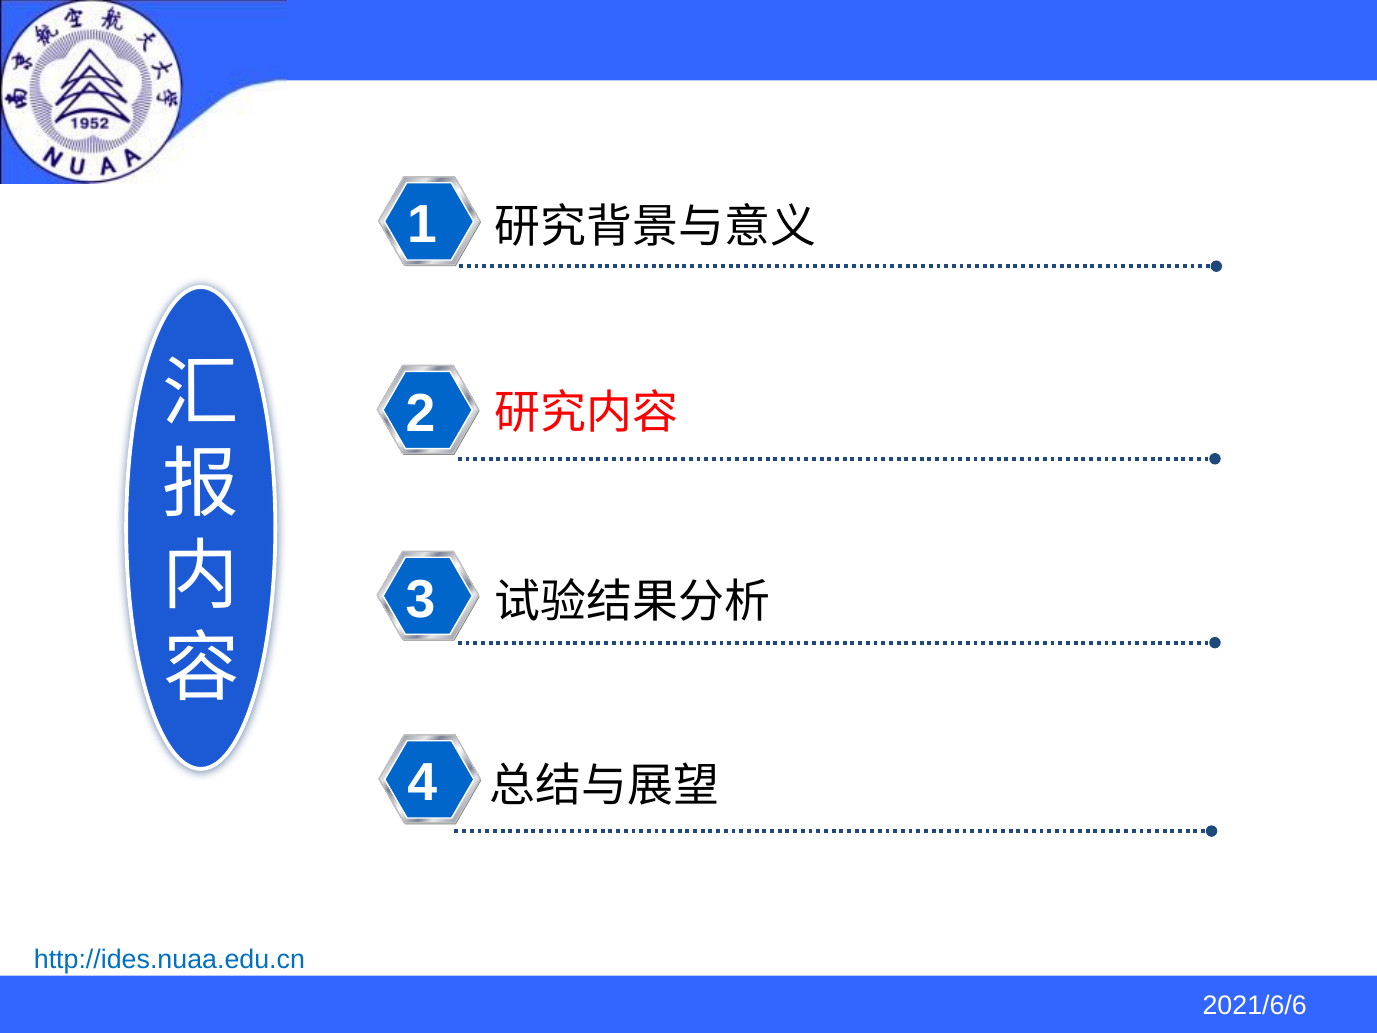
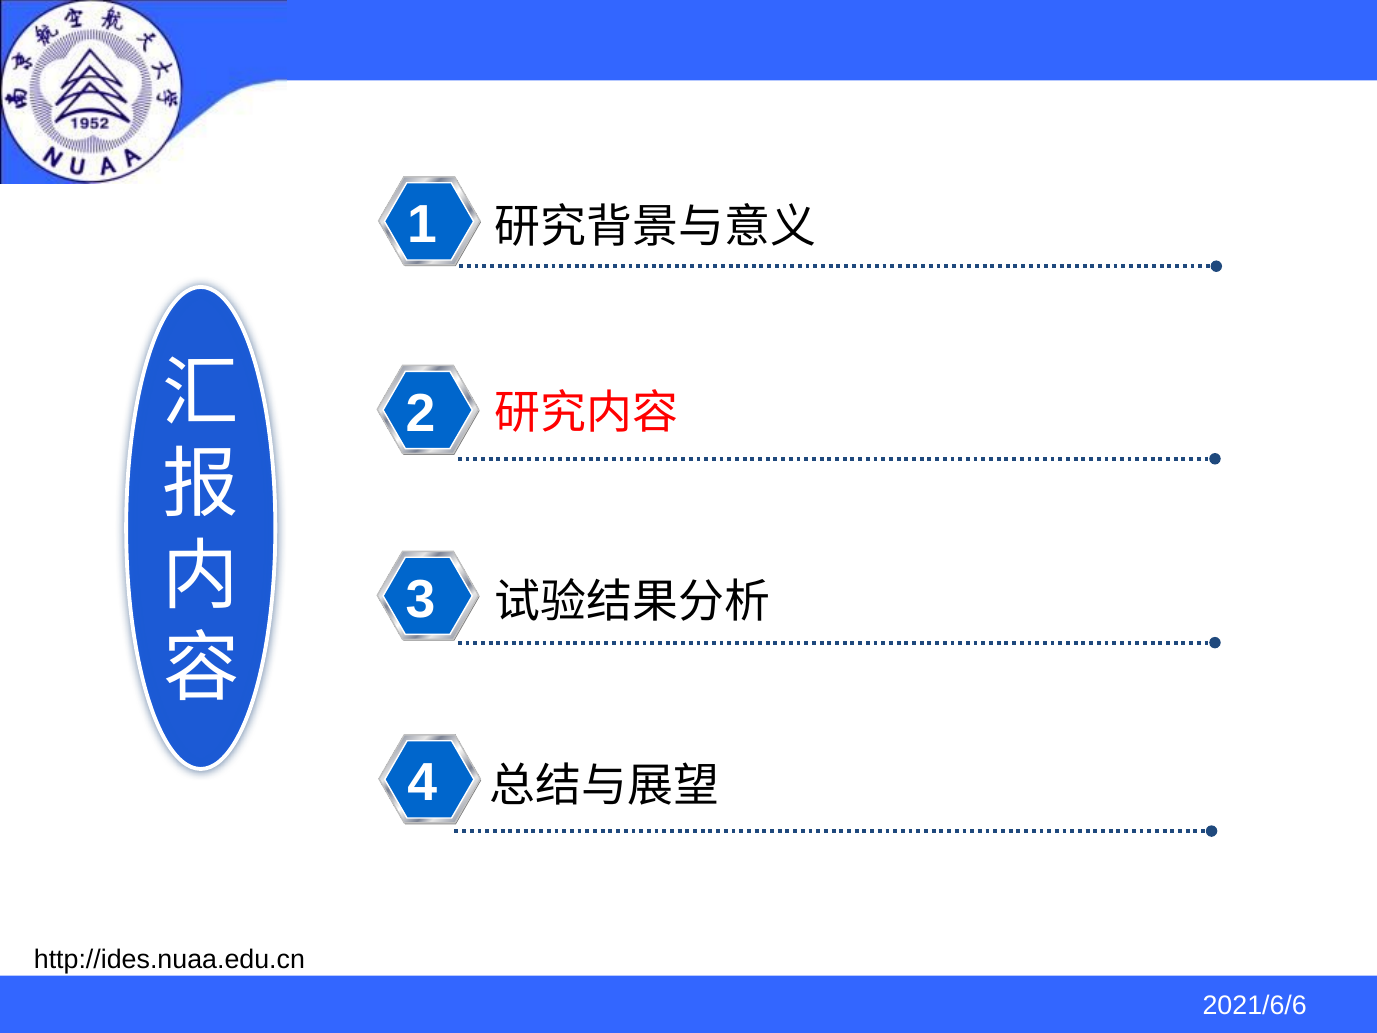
http://ides.nuaa.edu.cn colour: blue -> black (169, 959)
